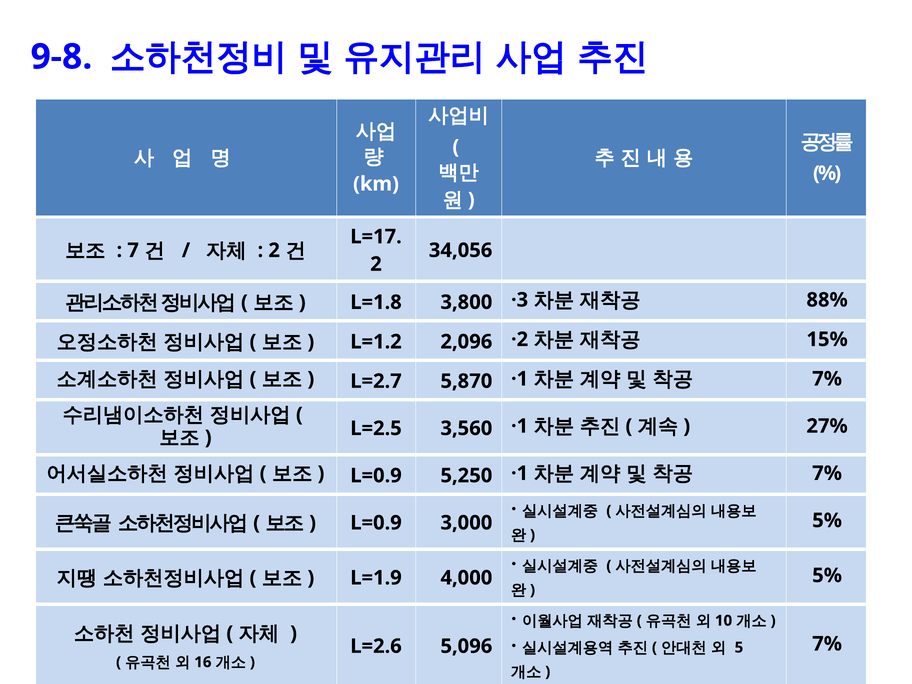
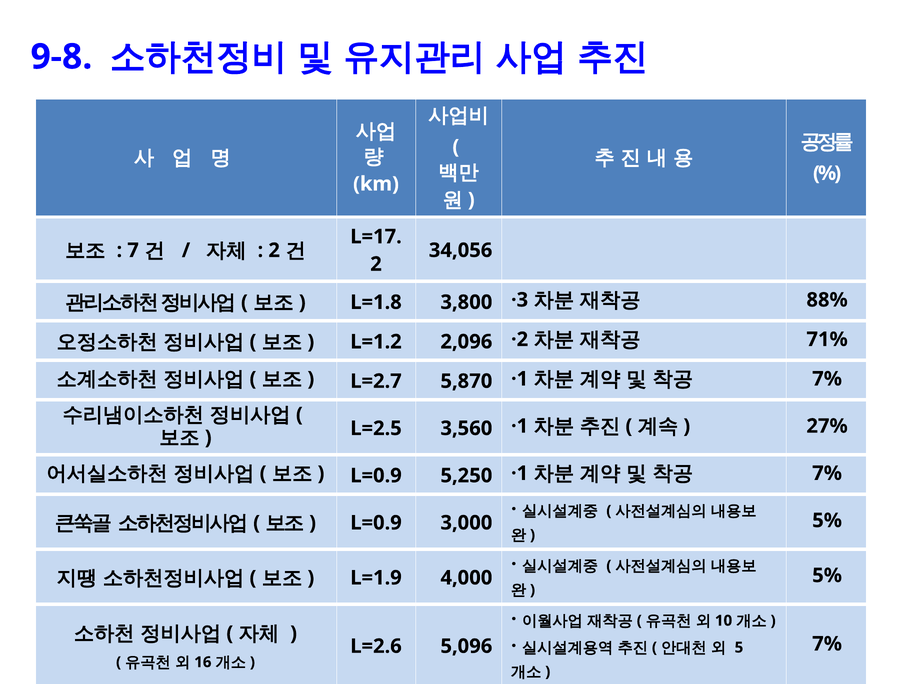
15%: 15% -> 71% (827, 339)
